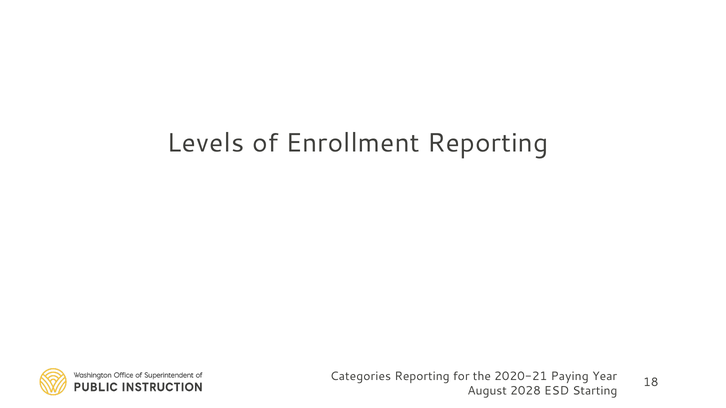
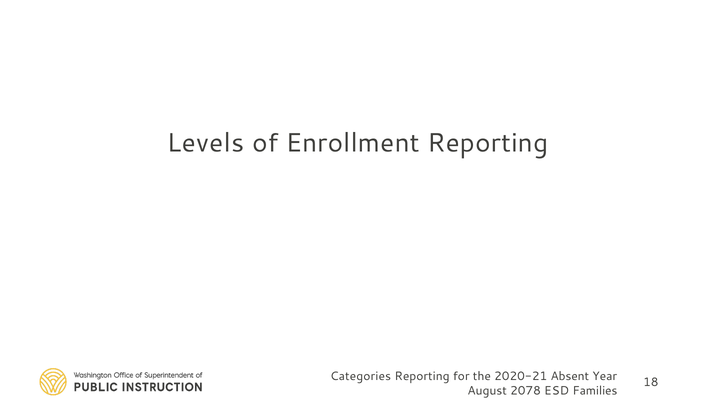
Paying: Paying -> Absent (570, 377)
2028: 2028 -> 2078 (525, 391)
Starting: Starting -> Families (595, 391)
